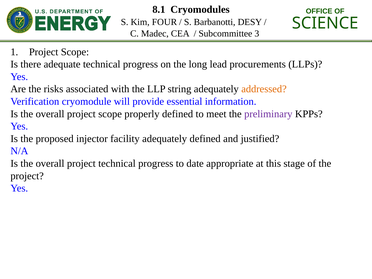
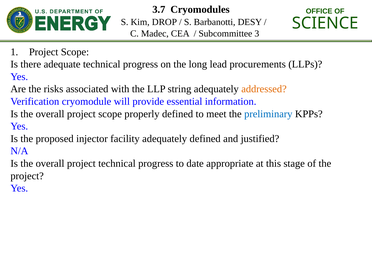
8.1: 8.1 -> 3.7 (159, 9)
FOUR: FOUR -> DROP (164, 22)
preliminary colour: purple -> blue (268, 114)
